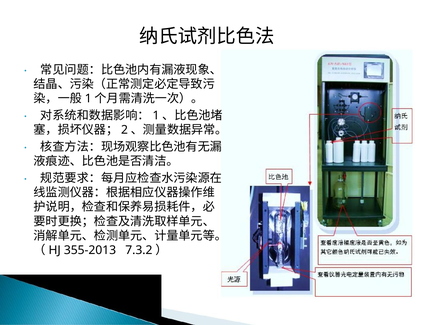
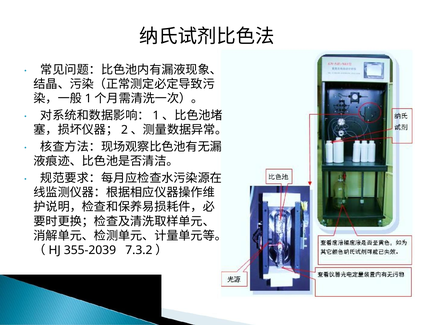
355-2013: 355-2013 -> 355-2039 (90, 251)
